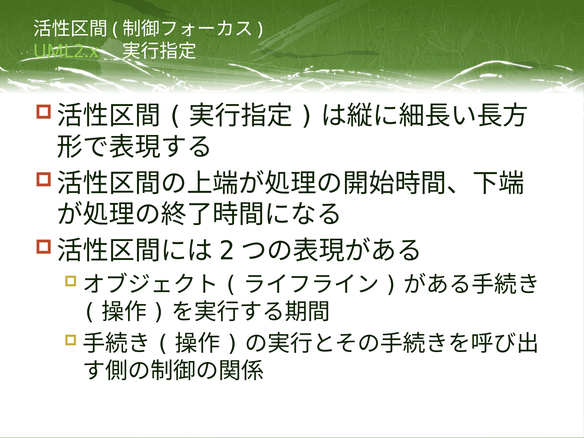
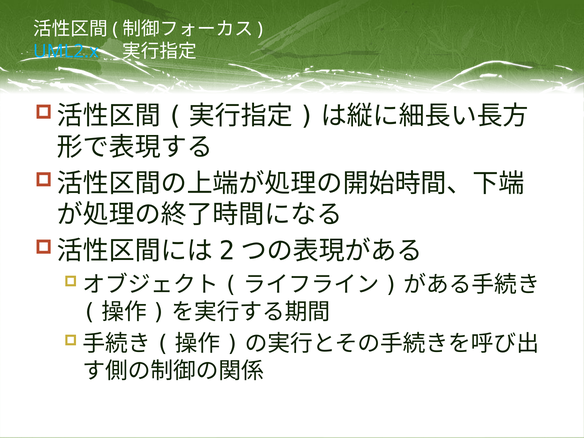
UML2.x colour: light green -> light blue (66, 51)
